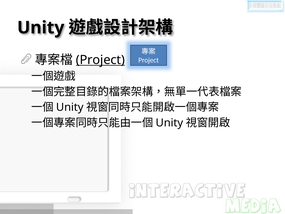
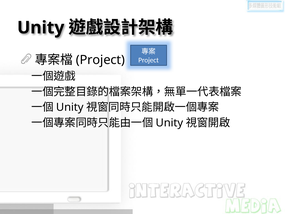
Project underline: present -> none (100, 60)
